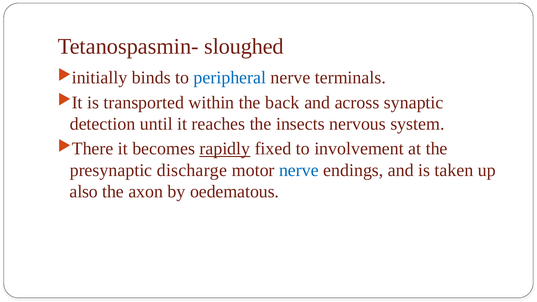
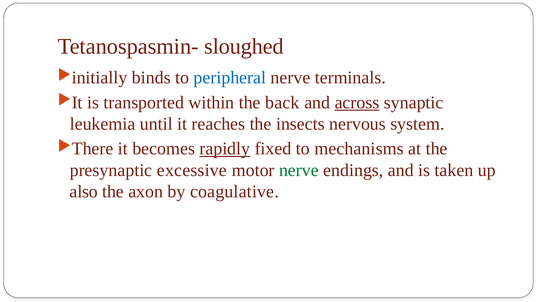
across underline: none -> present (357, 103)
detection: detection -> leukemia (103, 124)
involvement: involvement -> mechanisms (359, 149)
discharge: discharge -> excessive (192, 170)
nerve colour: blue -> green (299, 170)
oedematous: oedematous -> coagulative (234, 192)
